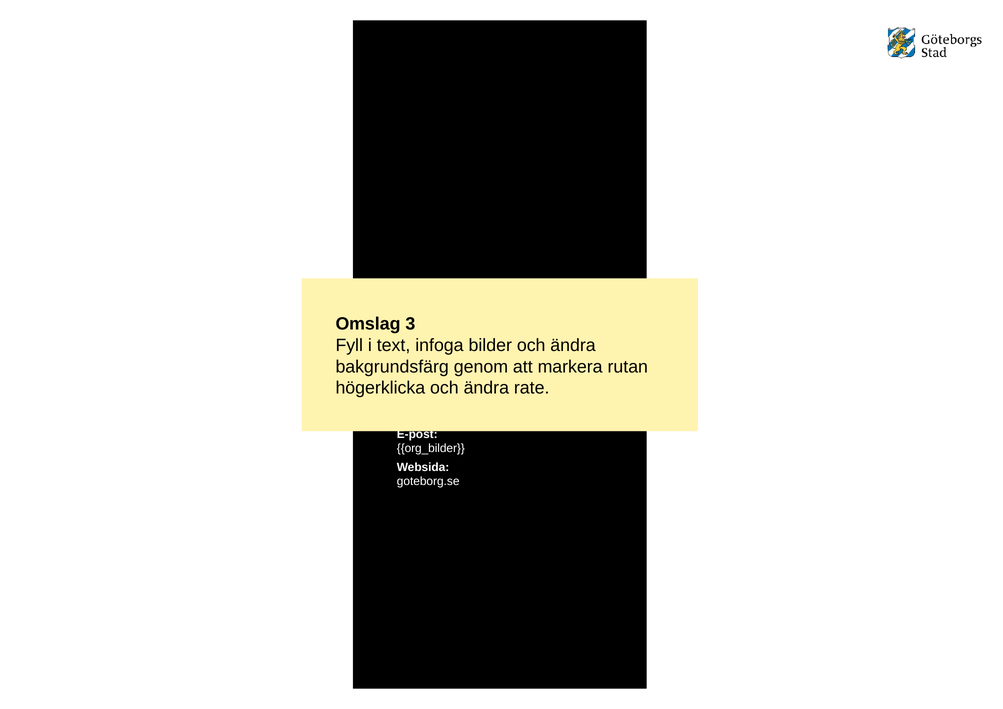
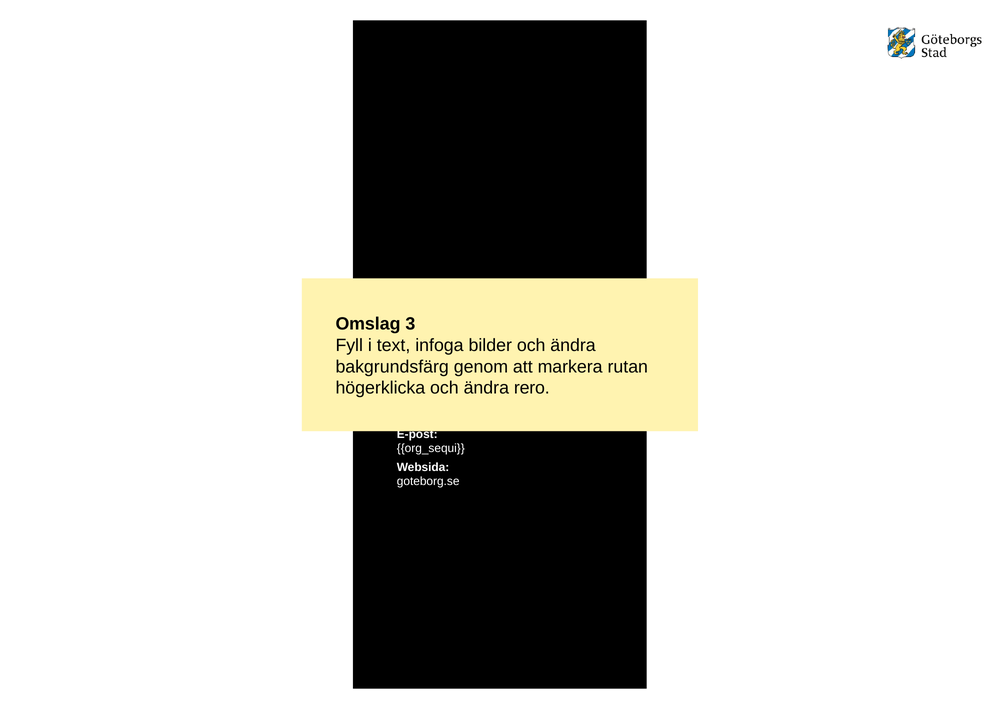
ändra rate: rate -> rero (532, 388)
org_bilder: org_bilder -> org_sequi (431, 449)
